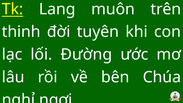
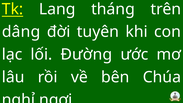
muôn: muôn -> tháng (113, 9)
thinh: thinh -> dâng (21, 32)
